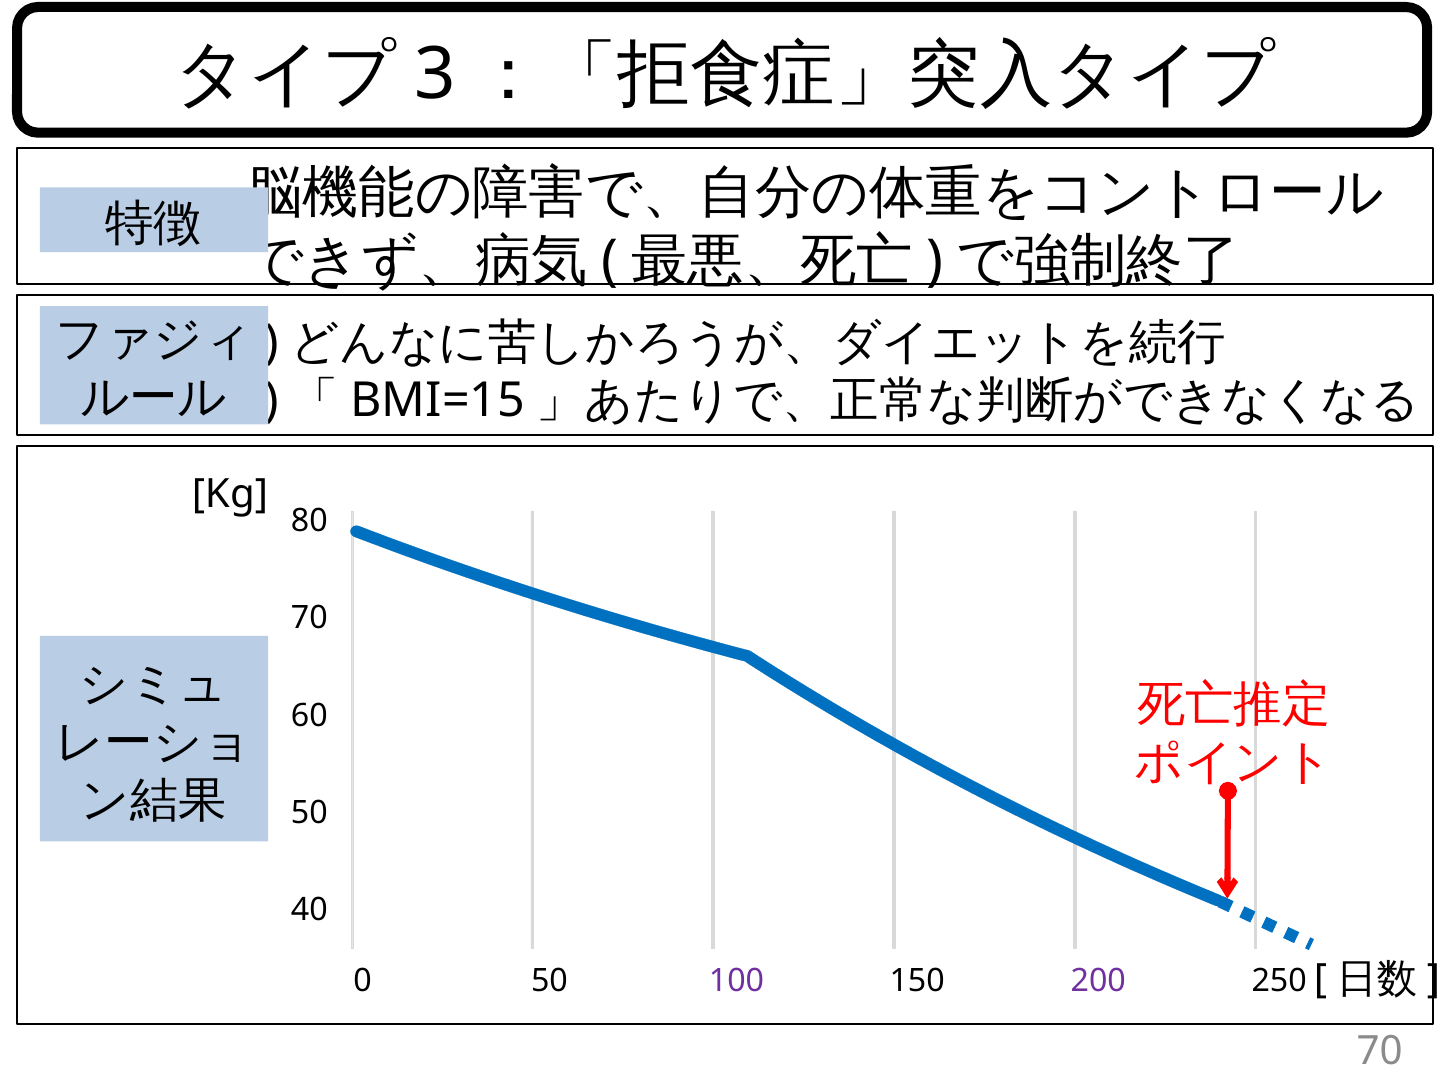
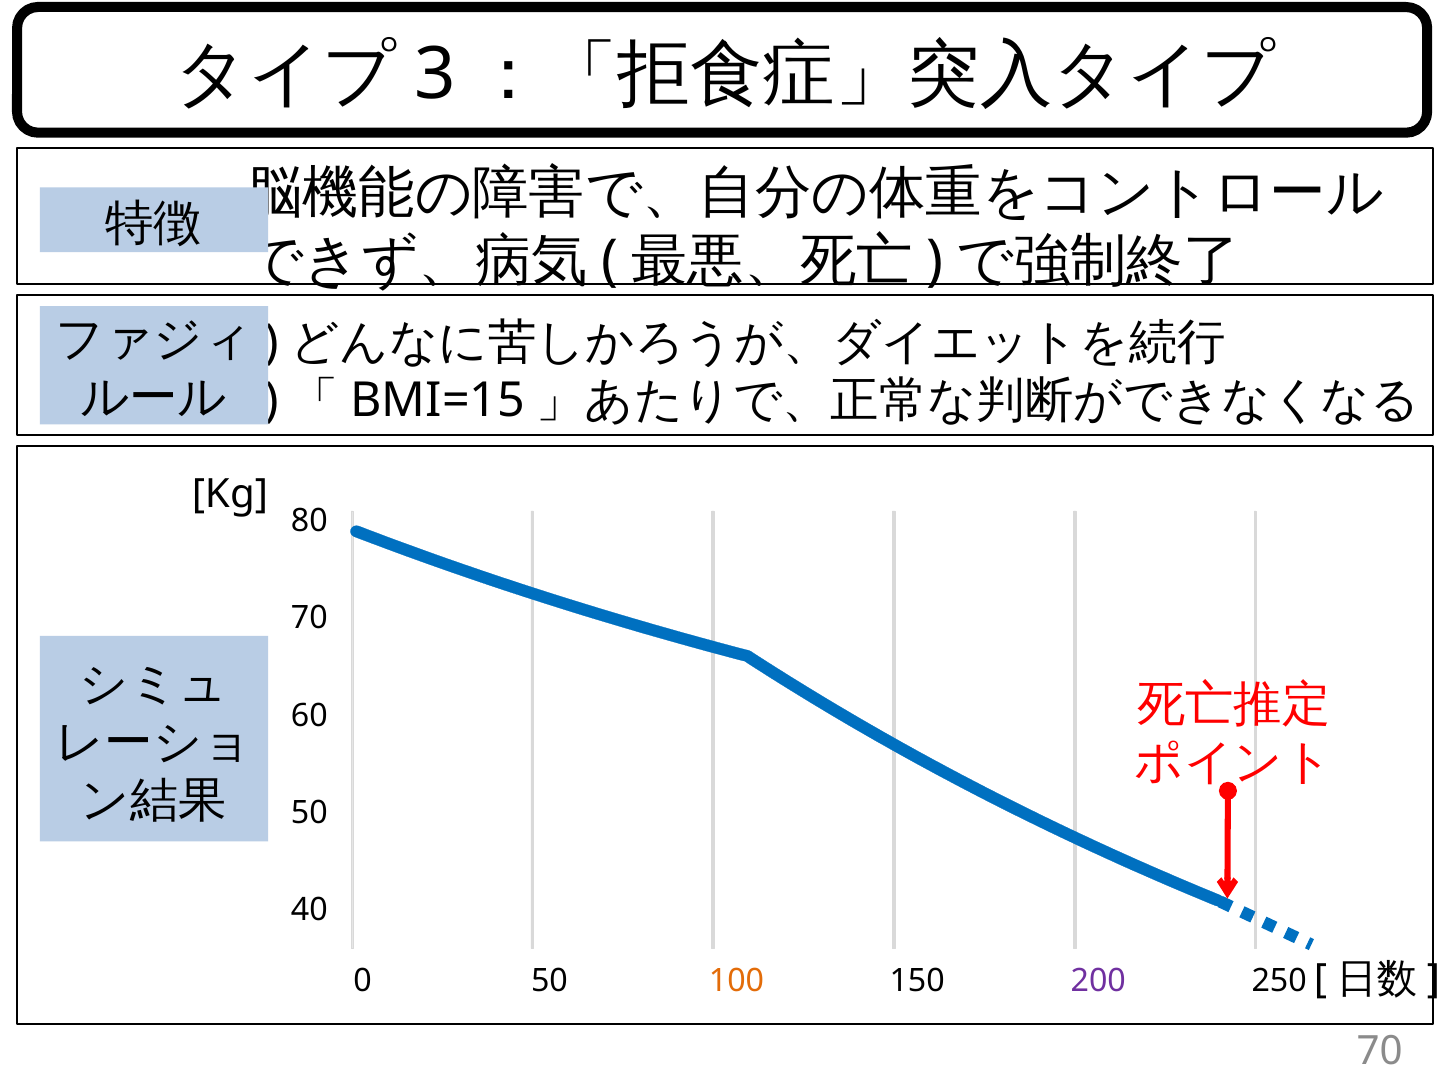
100 colour: purple -> orange (736, 980)
